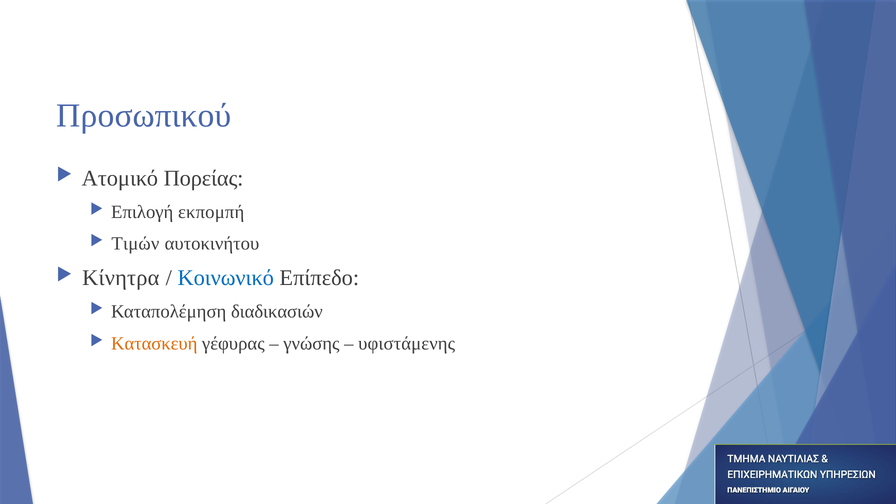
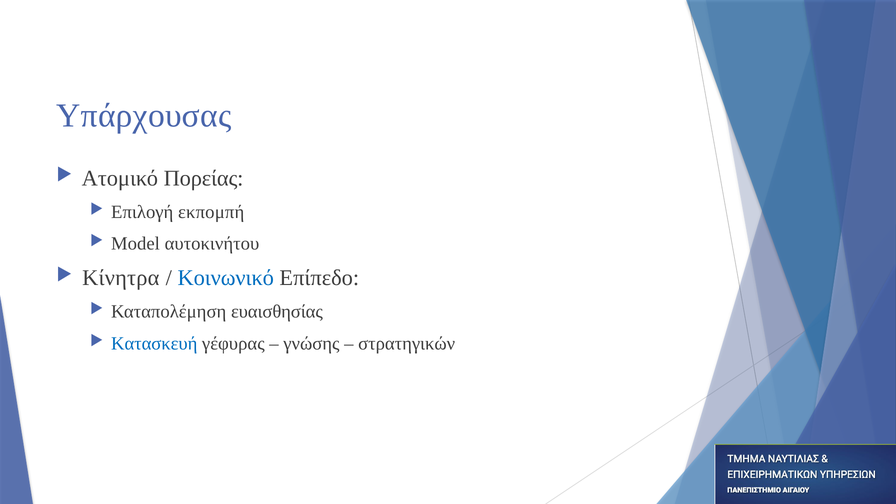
Προσωπικού: Προσωπικού -> Υπάρχουσας (144, 116)
Τιμών: Τιμών -> Model (136, 244)
διαδικασιών: διαδικασιών -> ευαισθησίας (277, 312)
Κατασκευή colour: orange -> blue (154, 343)
υφιστάμενης: υφιστάμενης -> στρατηγικών (407, 343)
